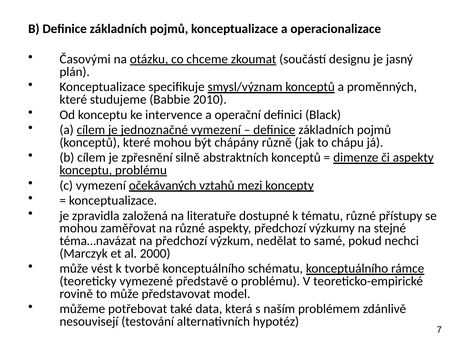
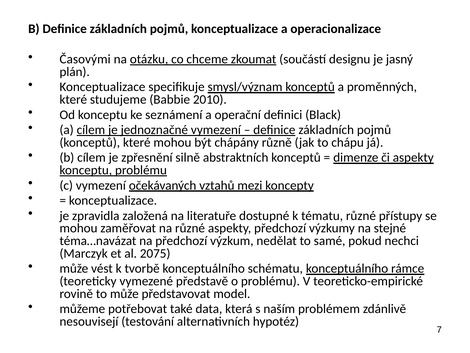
intervence: intervence -> seznámení (174, 115)
2000: 2000 -> 2075 (155, 253)
